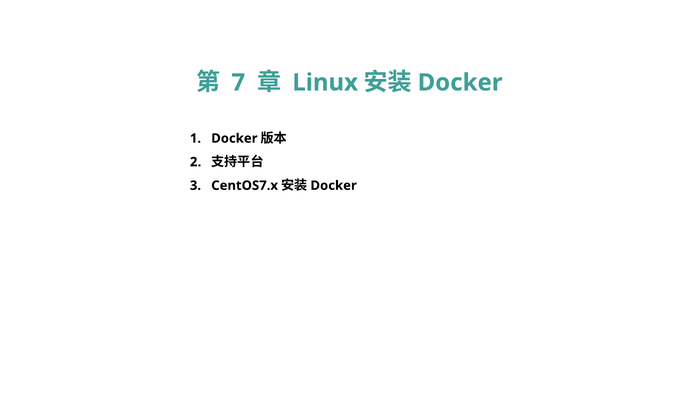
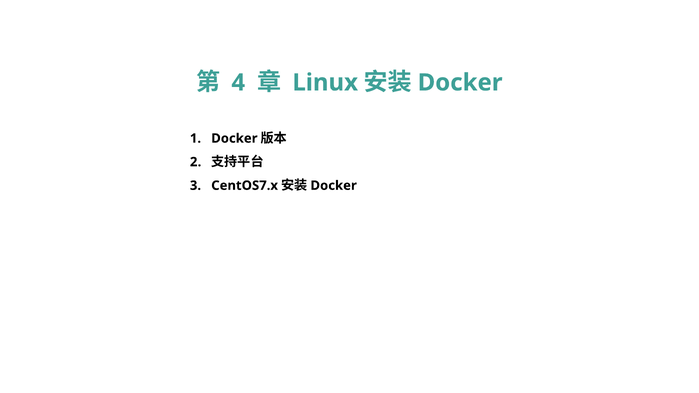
7: 7 -> 4 (238, 83)
